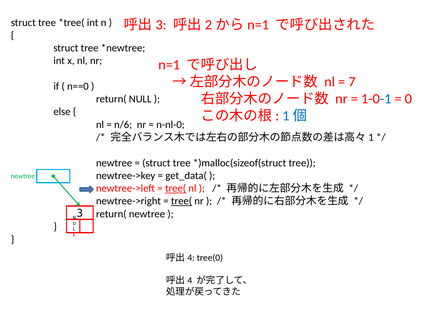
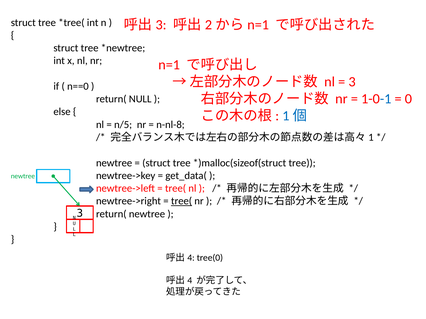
7: 7 -> 3 (352, 82)
n/6: n/6 -> n/5 (123, 125)
n-nl-0: n-nl-0 -> n-nl-8 (170, 125)
tree( underline: present -> none (176, 189)
